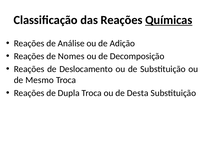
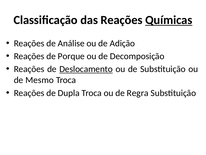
Nomes: Nomes -> Porque (71, 56)
Deslocamento underline: none -> present (86, 69)
Desta: Desta -> Regra (138, 93)
